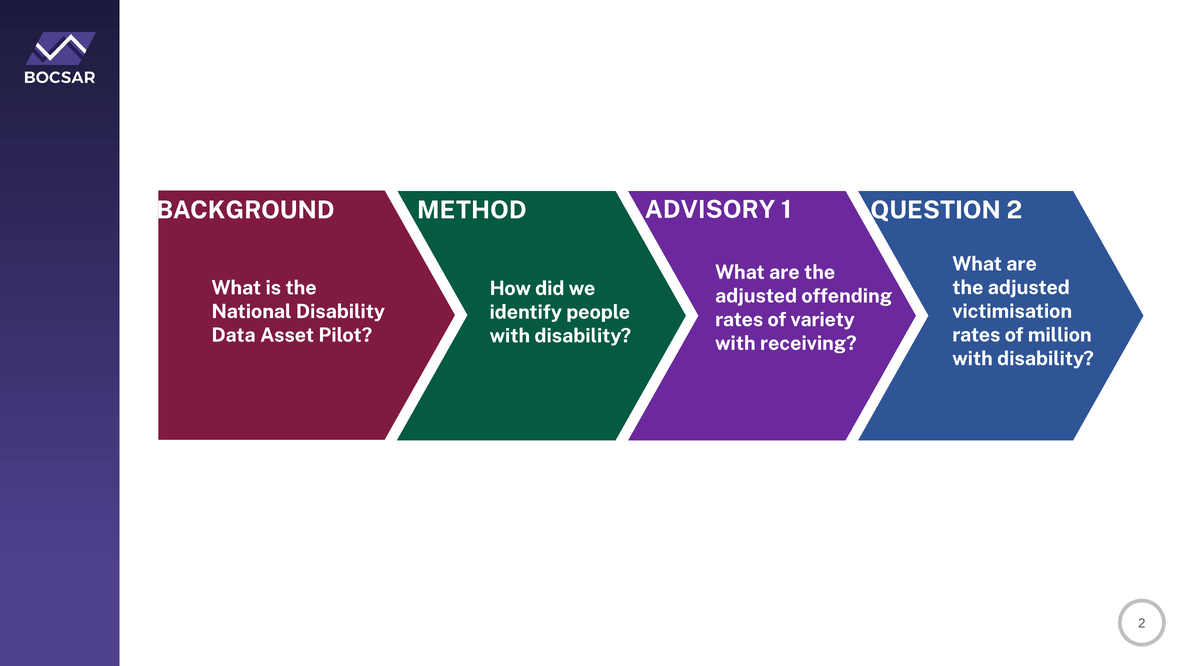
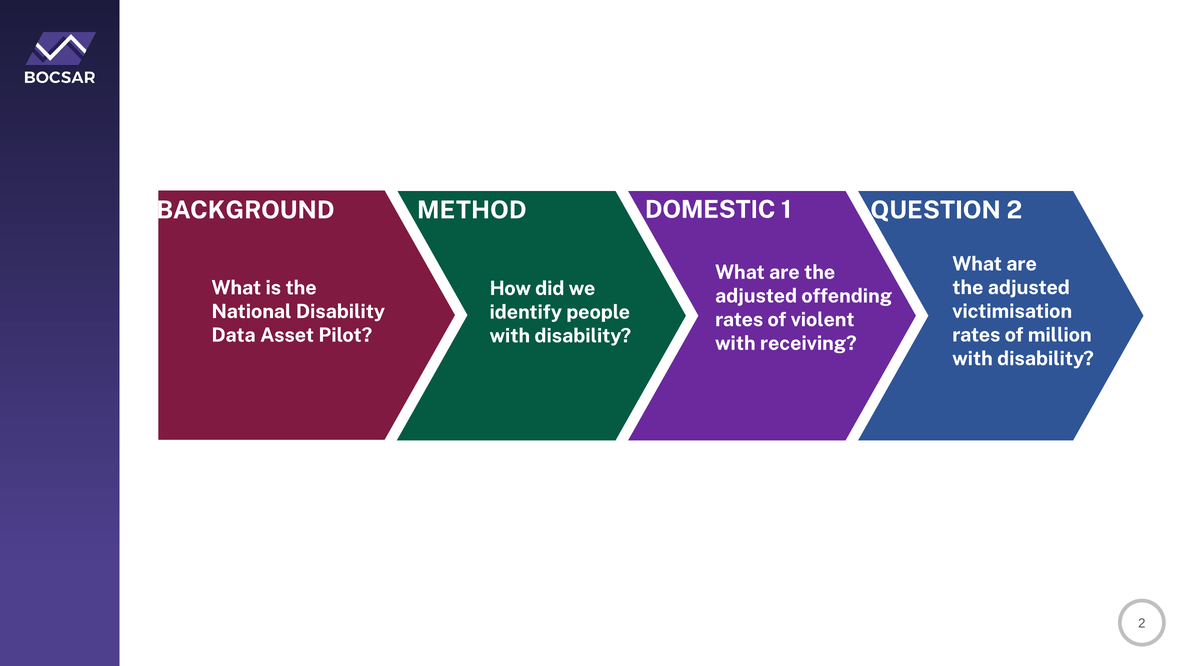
ADVISORY: ADVISORY -> DOMESTIC (710, 210)
variety: variety -> violent (823, 320)
